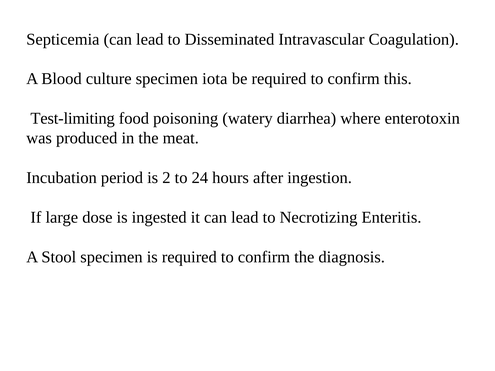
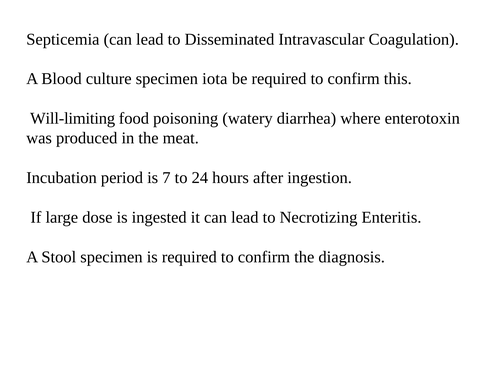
Test-limiting: Test-limiting -> Will-limiting (73, 118)
2: 2 -> 7 (166, 178)
